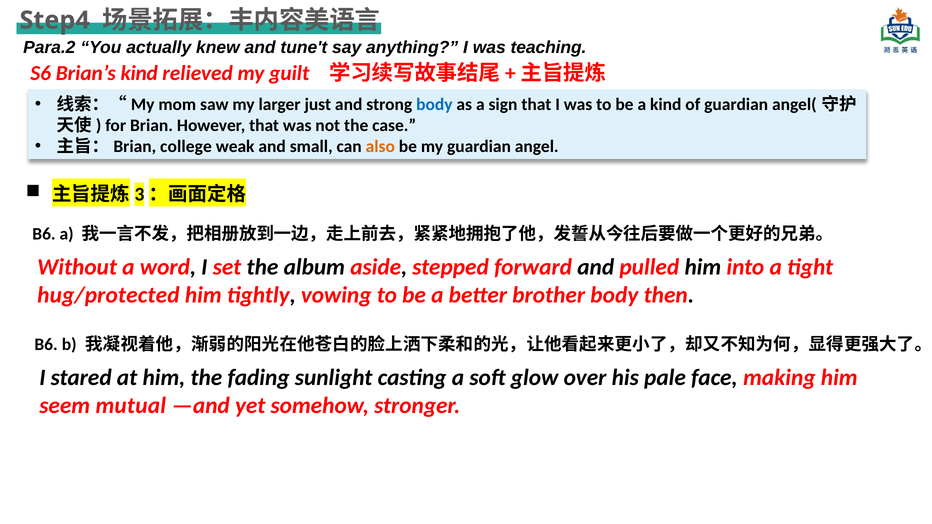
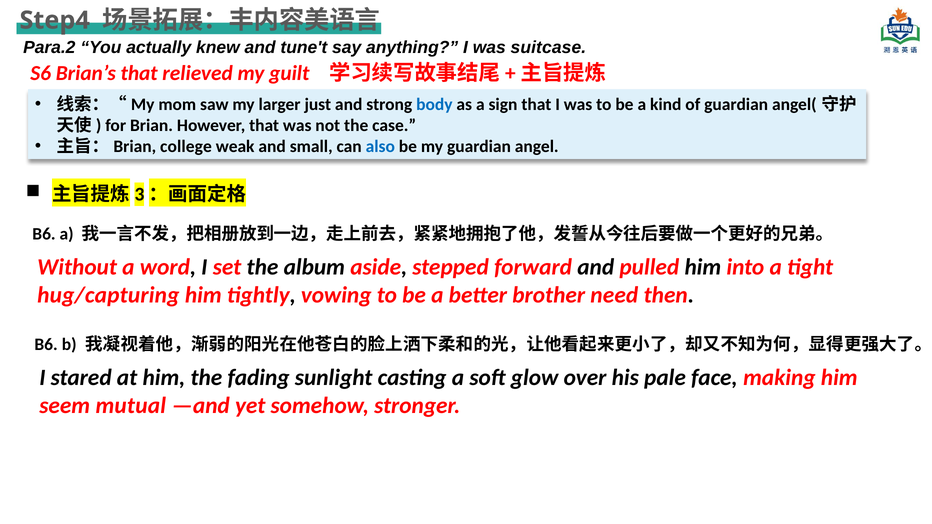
teaching: teaching -> suitcase (548, 48)
Brian’s kind: kind -> that (139, 73)
also colour: orange -> blue (380, 146)
hug/protected: hug/protected -> hug/capturing (108, 295)
brother body: body -> need (614, 295)
